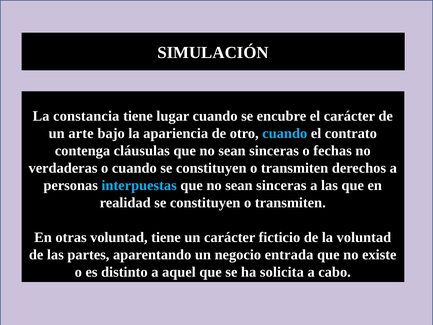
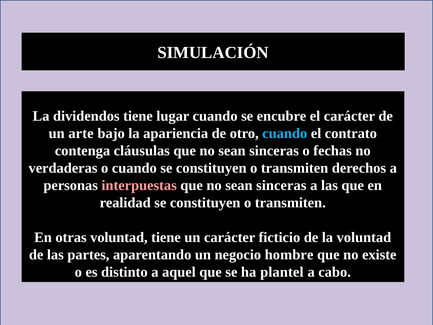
constancia: constancia -> dividendos (86, 116)
interpuestas colour: light blue -> pink (139, 185)
entrada: entrada -> hombre (289, 255)
solicita: solicita -> plantel (282, 272)
